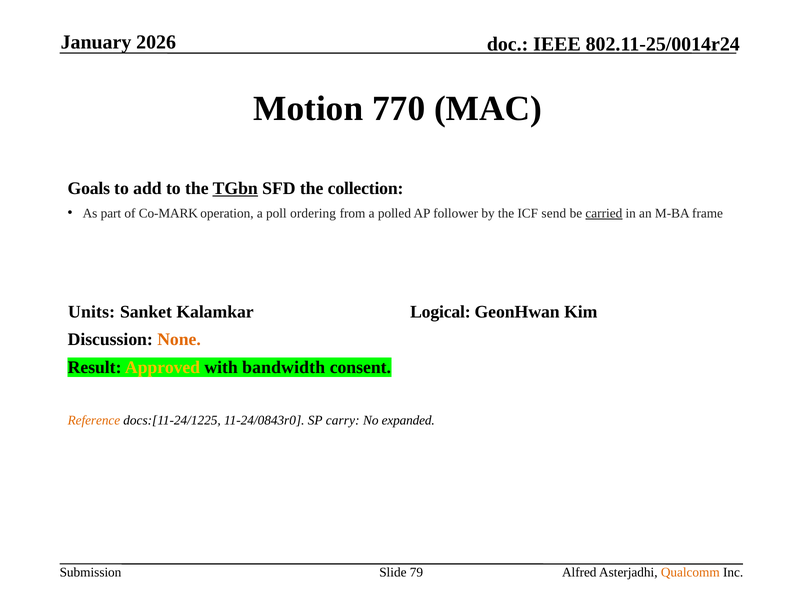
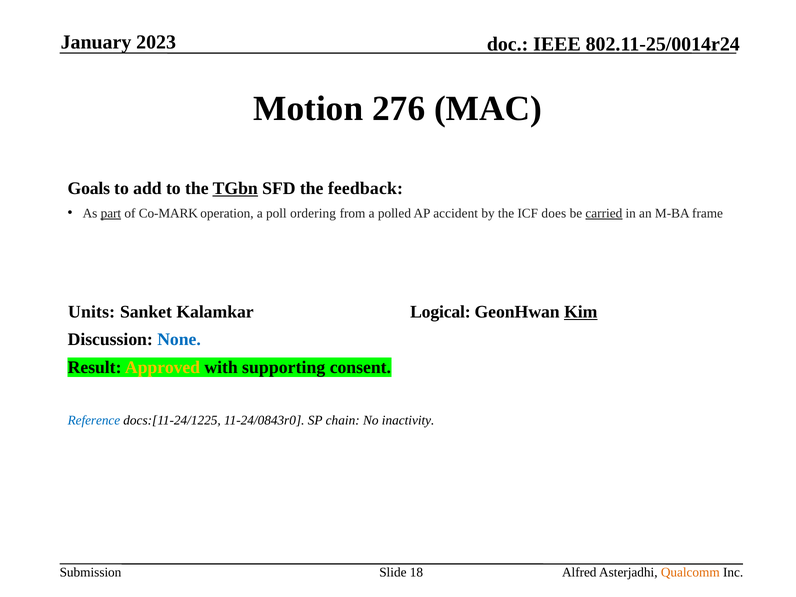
2026: 2026 -> 2023 (156, 42)
770: 770 -> 276 (399, 109)
collection: collection -> feedback (365, 188)
part underline: none -> present (111, 213)
follower: follower -> accident (456, 213)
send: send -> does (554, 213)
Kim underline: none -> present (581, 312)
None colour: orange -> blue (179, 340)
bandwidth: bandwidth -> supporting (284, 367)
Reference colour: orange -> blue (94, 420)
carry: carry -> chain (343, 420)
expanded: expanded -> inactivity (408, 420)
79: 79 -> 18 (416, 573)
